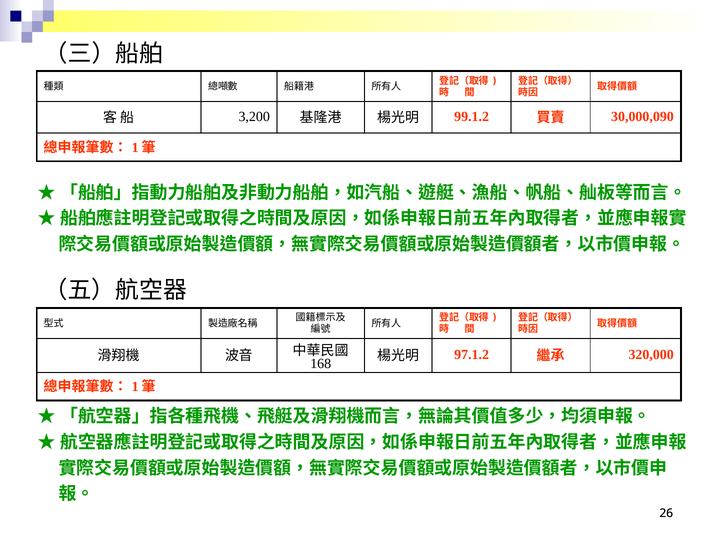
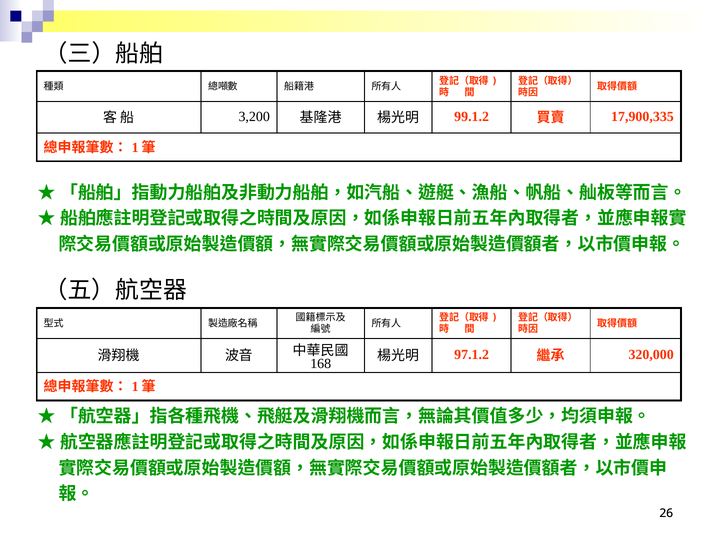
30,000,090: 30,000,090 -> 17,900,335 (642, 116)
